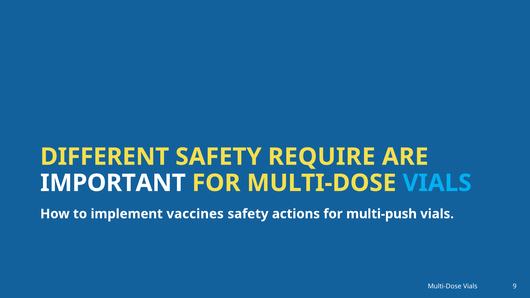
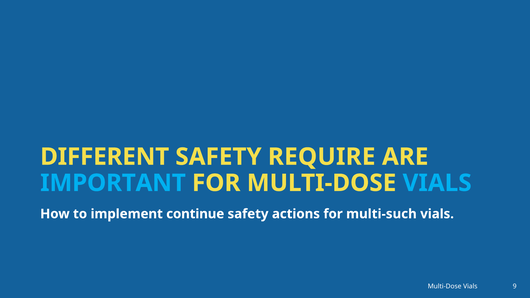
IMPORTANT colour: white -> light blue (113, 183)
vaccines: vaccines -> continue (195, 214)
multi-push: multi-push -> multi-such (381, 214)
